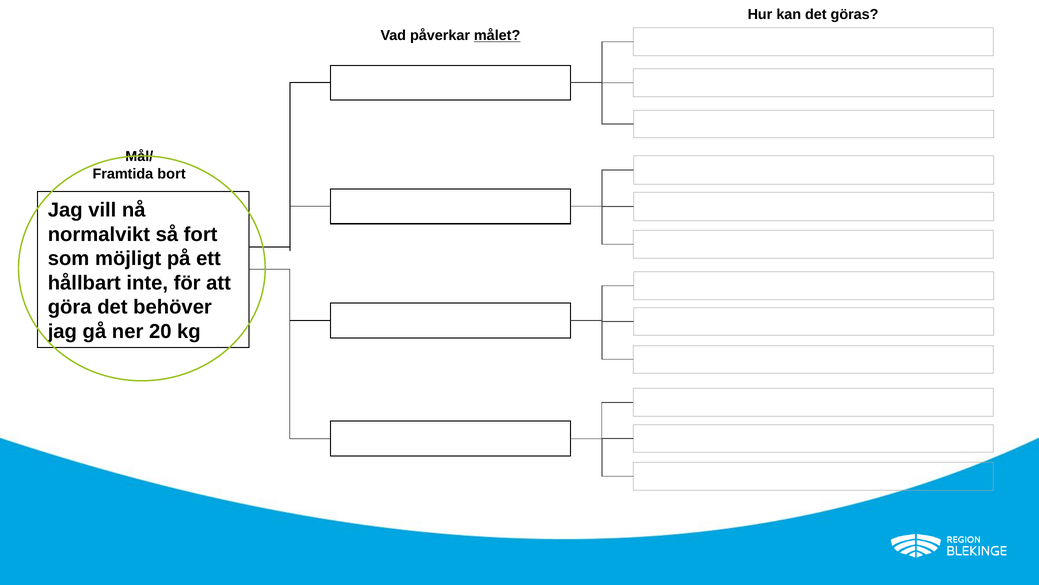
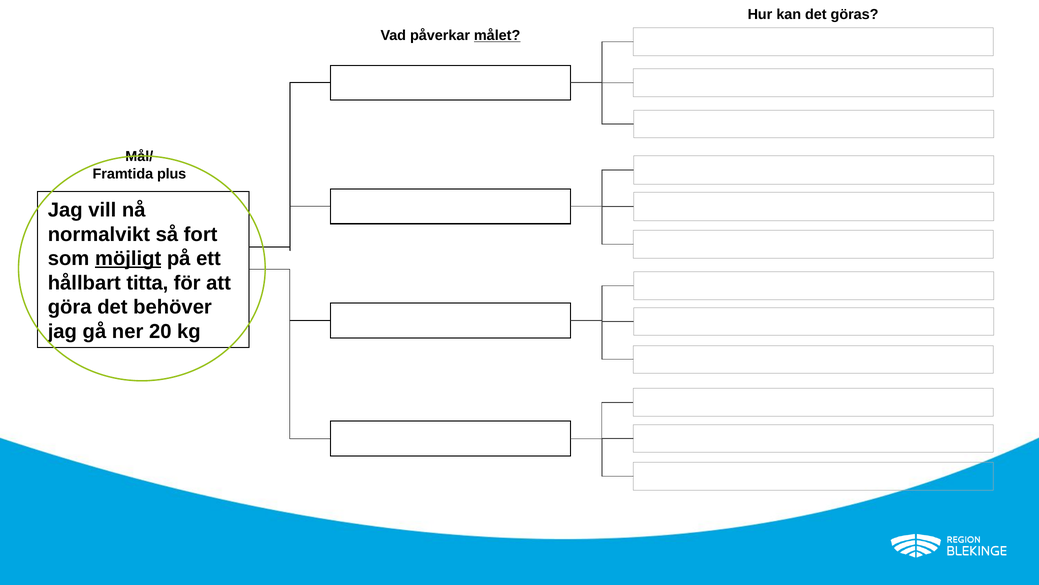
bort: bort -> plus (172, 174)
möjligt underline: none -> present (128, 258)
inte: inte -> titta (147, 283)
